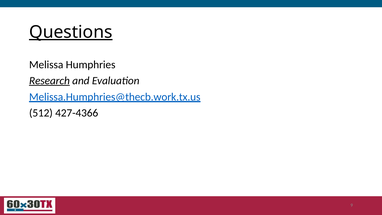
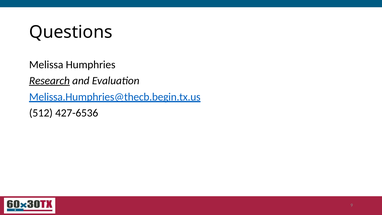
Questions underline: present -> none (71, 32)
Melissa.Humphries@thecb.work.tx.us: Melissa.Humphries@thecb.work.tx.us -> Melissa.Humphries@thecb.begin.tx.us (115, 97)
427-4366: 427-4366 -> 427-6536 (77, 113)
